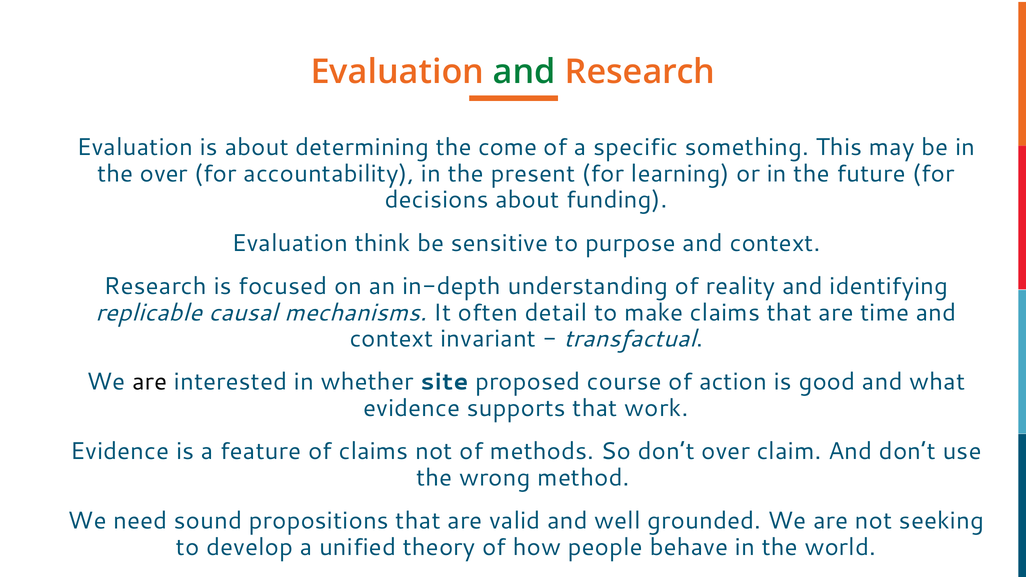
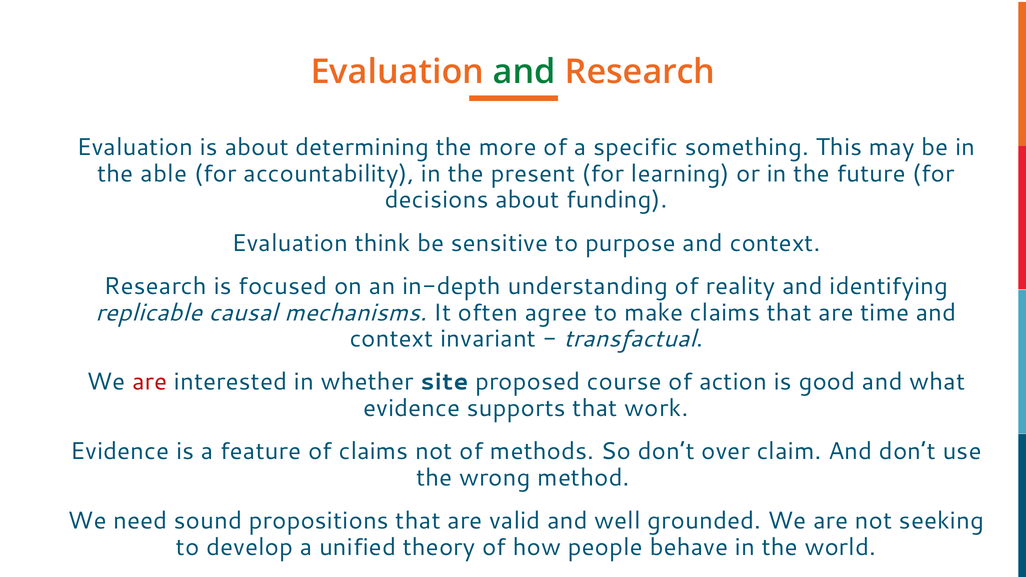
come: come -> more (508, 147)
the over: over -> able (164, 174)
detail: detail -> agree (556, 313)
are colour: black -> red (150, 382)
